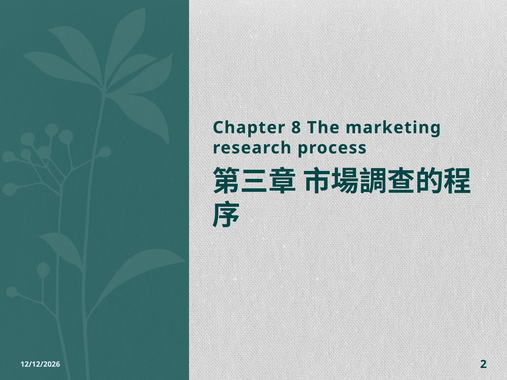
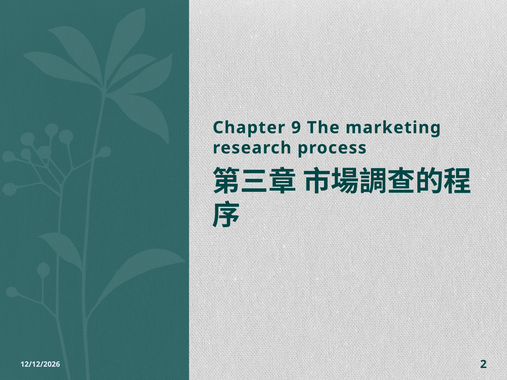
8: 8 -> 9 (296, 128)
